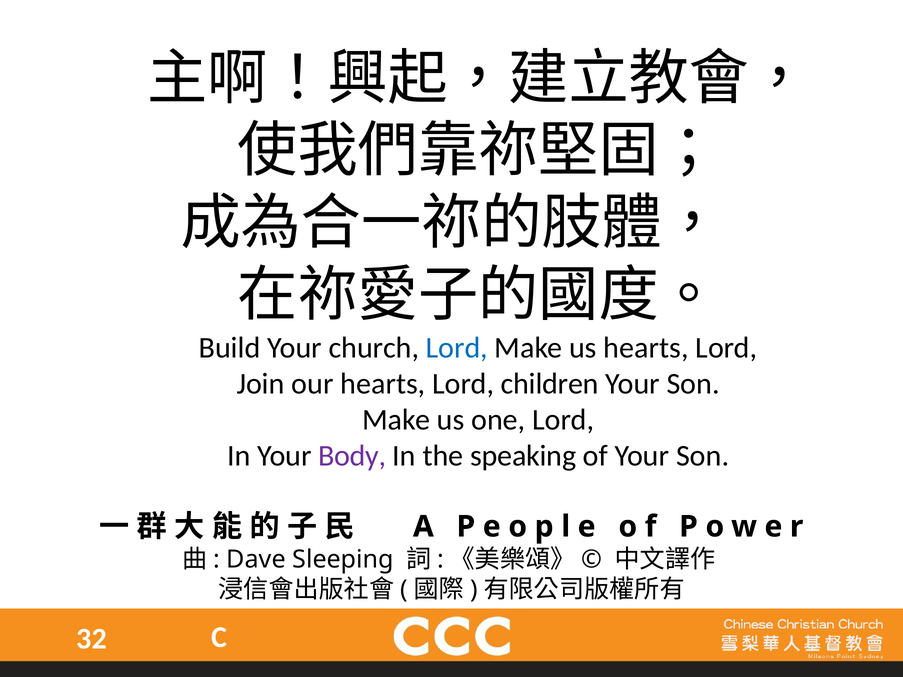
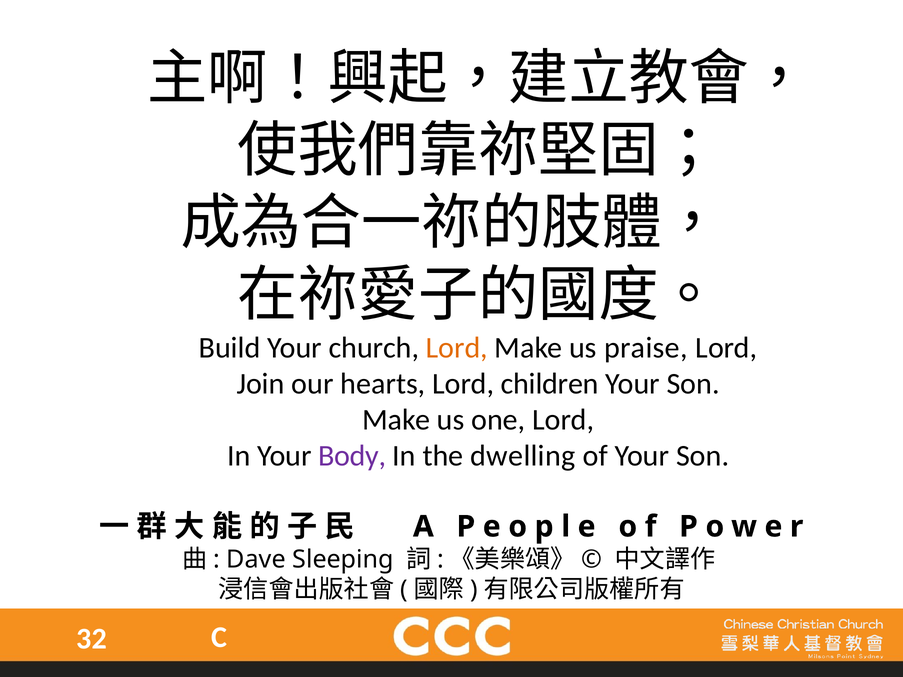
Lord colour: blue -> orange (457, 348)
us hearts: hearts -> praise (646, 348)
speaking: speaking -> dwelling (523, 456)
